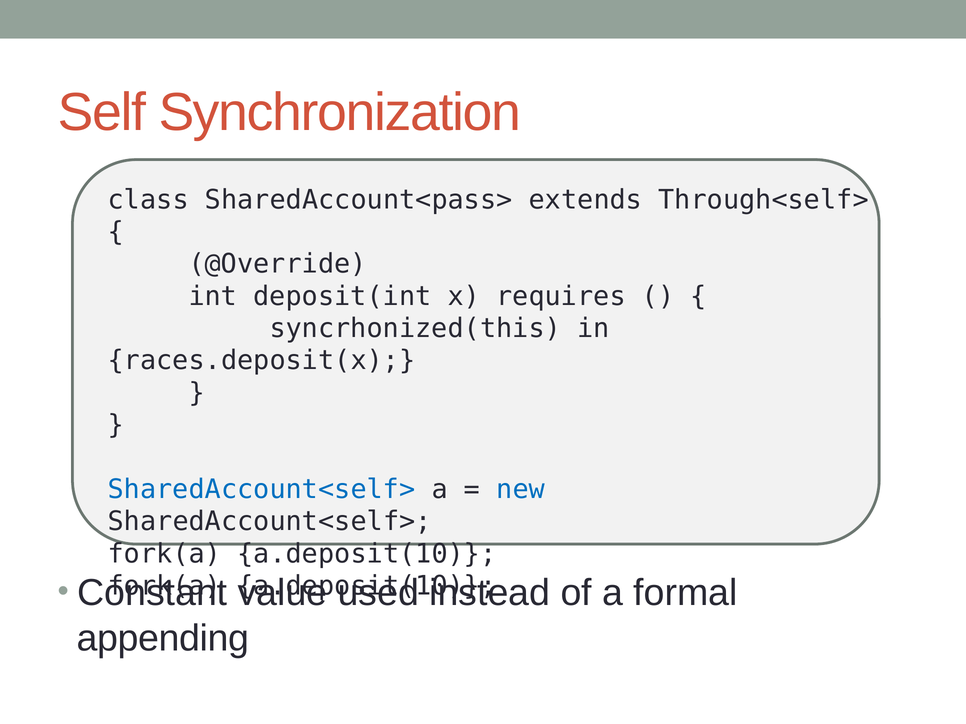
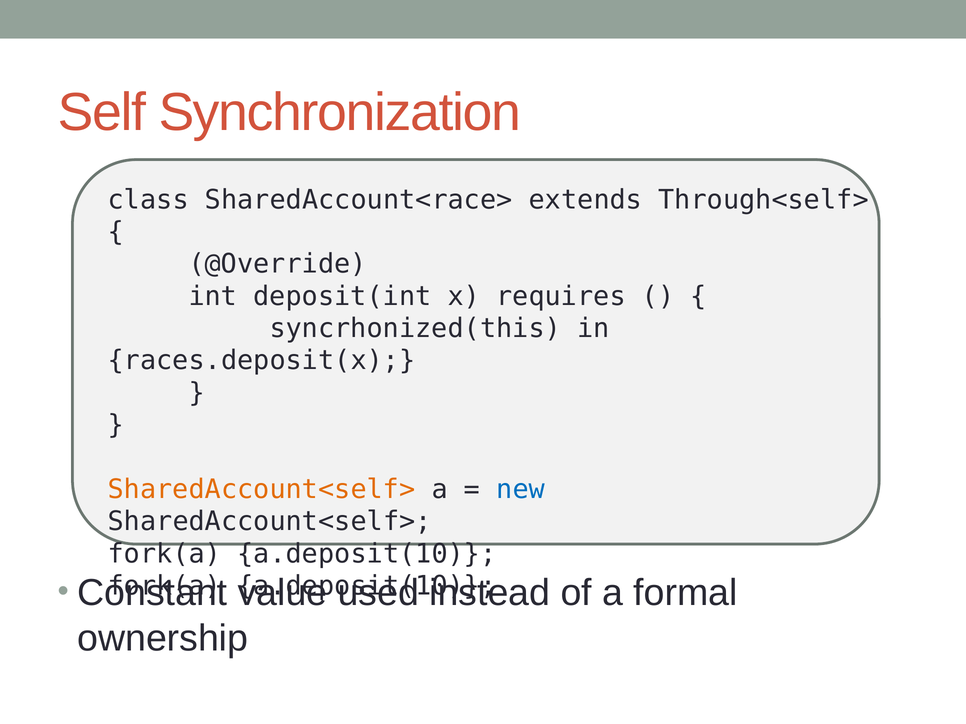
SharedAccount<pass>: SharedAccount<pass> -> SharedAccount<race> (359, 200)
SharedAccount<self> colour: blue -> orange (262, 490)
appending: appending -> ownership (163, 639)
